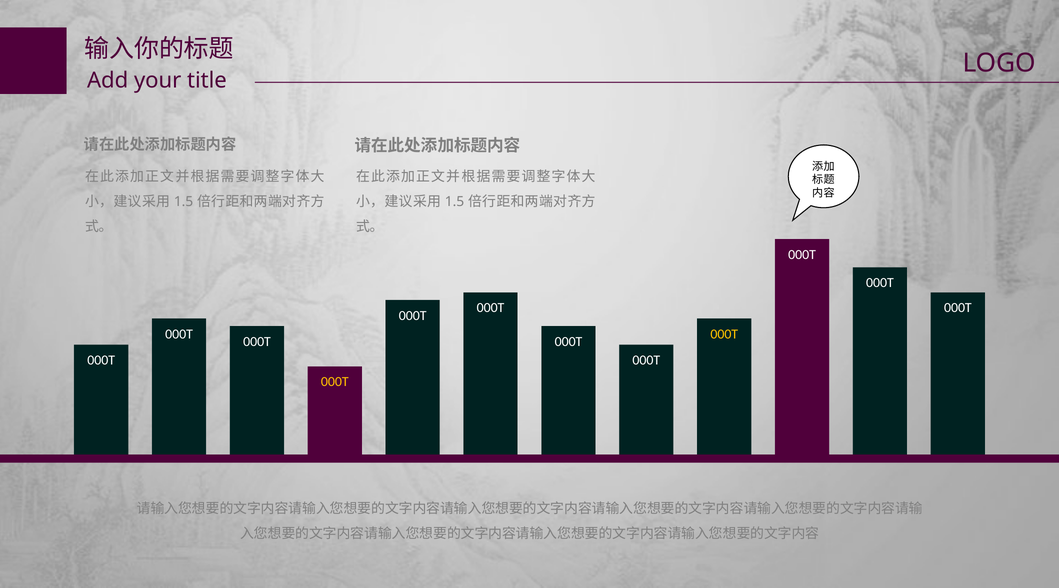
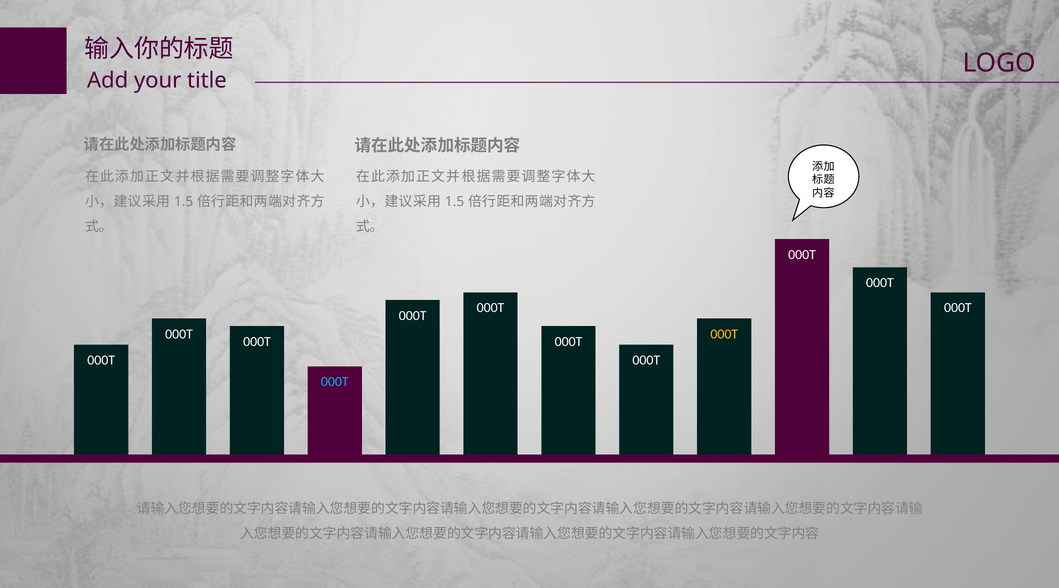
000T colour: yellow -> light blue (335, 382)
